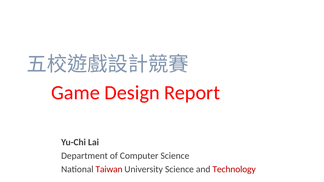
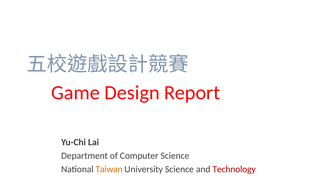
Taiwan colour: red -> orange (109, 170)
